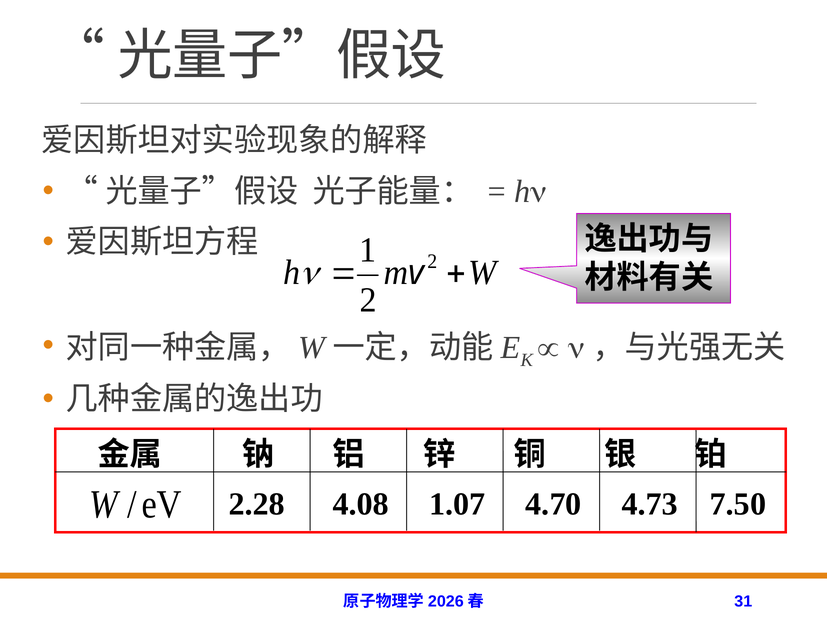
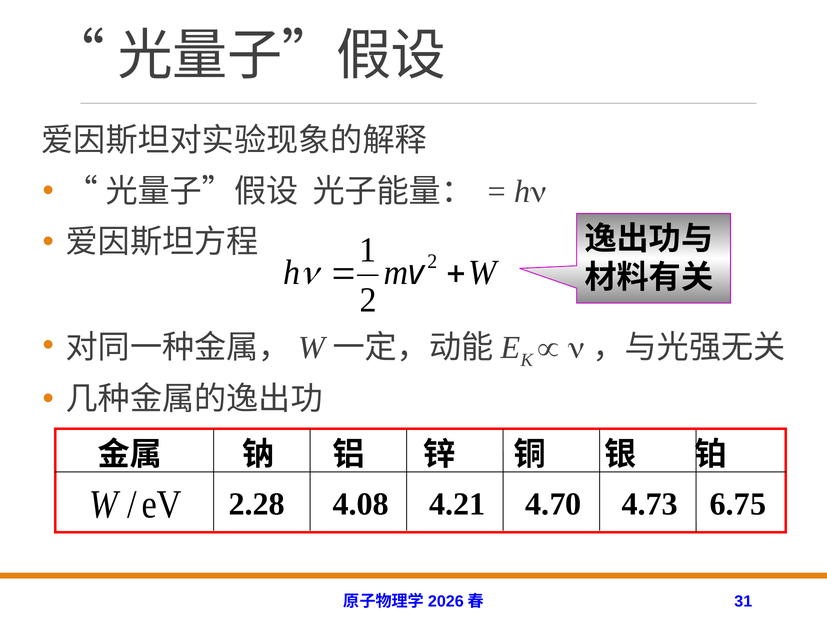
1.07: 1.07 -> 4.21 (457, 504)
7.50: 7.50 -> 6.75 (738, 504)
